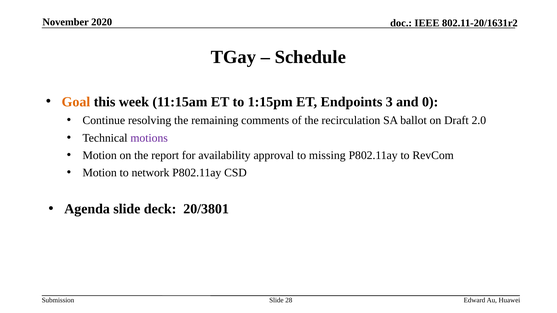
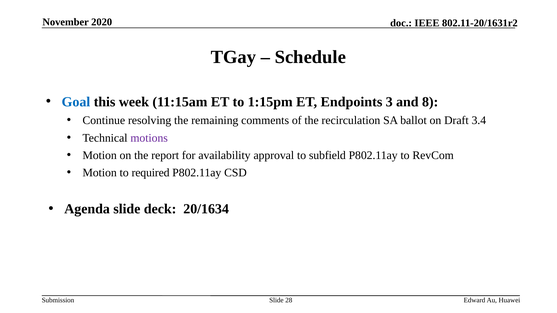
Goal colour: orange -> blue (76, 102)
0: 0 -> 8 (430, 102)
2.0: 2.0 -> 3.4 (479, 121)
missing: missing -> subfield (327, 155)
network: network -> required (151, 173)
20/3801: 20/3801 -> 20/1634 (206, 209)
